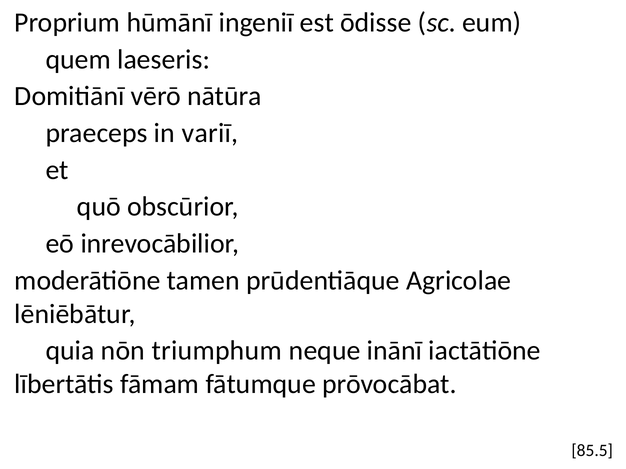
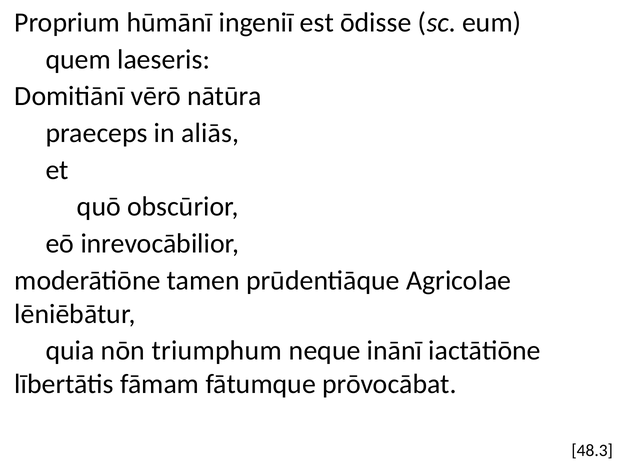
variī: variī -> aliās (210, 133)
85.5: 85.5 -> 48.3 (592, 451)
